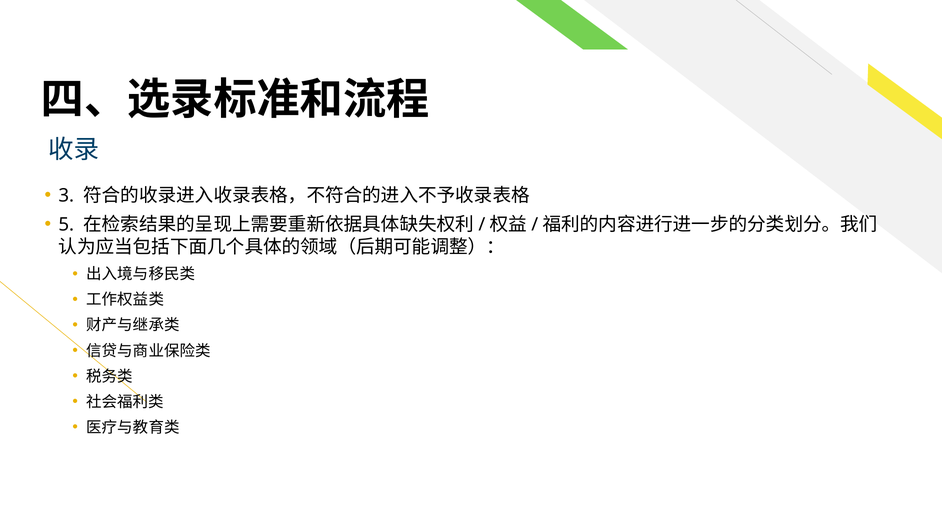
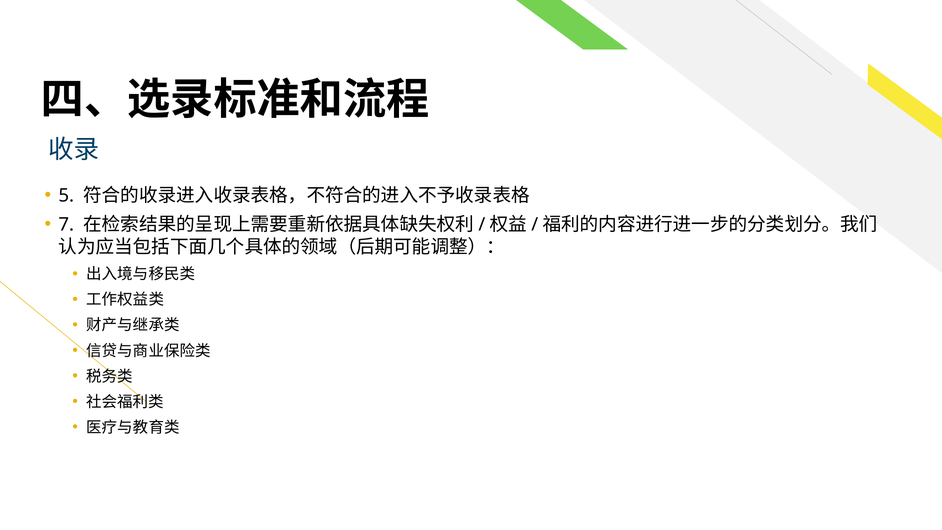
3: 3 -> 5 (66, 196)
5: 5 -> 7 (66, 225)
